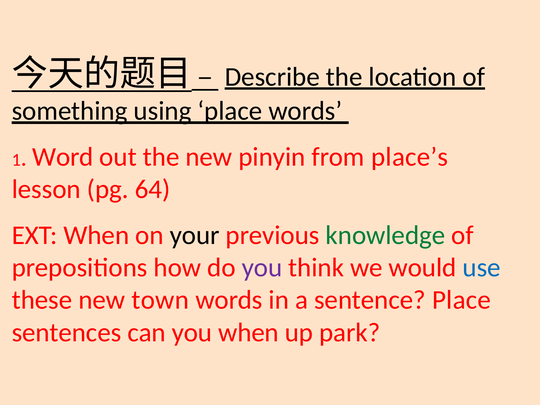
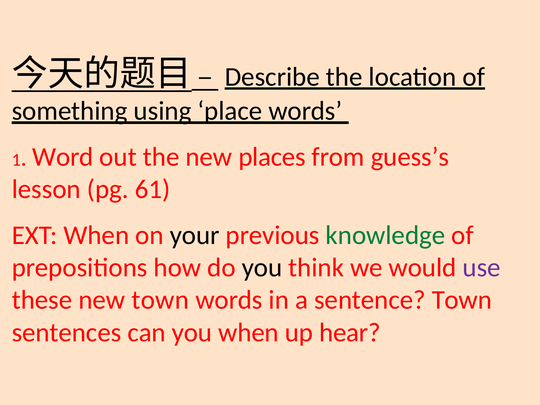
pinyin: pinyin -> places (272, 157)
place’s: place’s -> guess’s (410, 157)
64: 64 -> 61 (153, 189)
you colour: purple -> black (262, 268)
use colour: blue -> purple (482, 268)
sentence Place: Place -> Town (462, 300)
park: park -> hear (350, 332)
